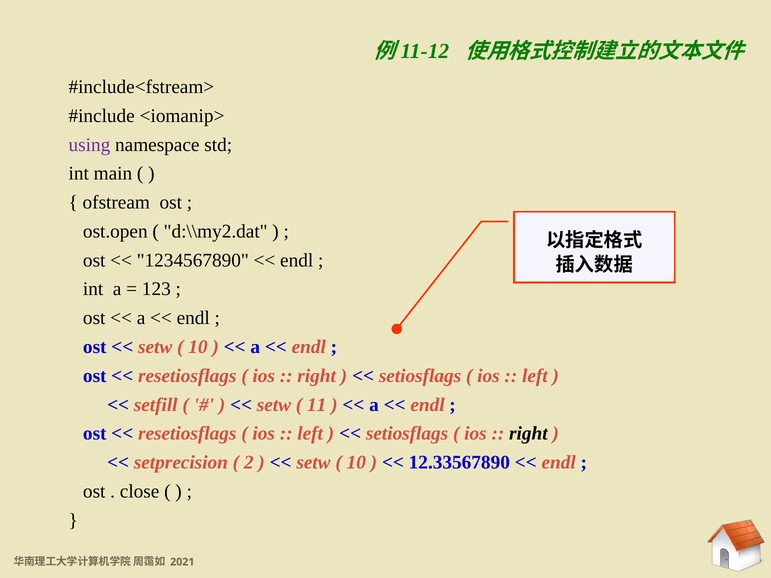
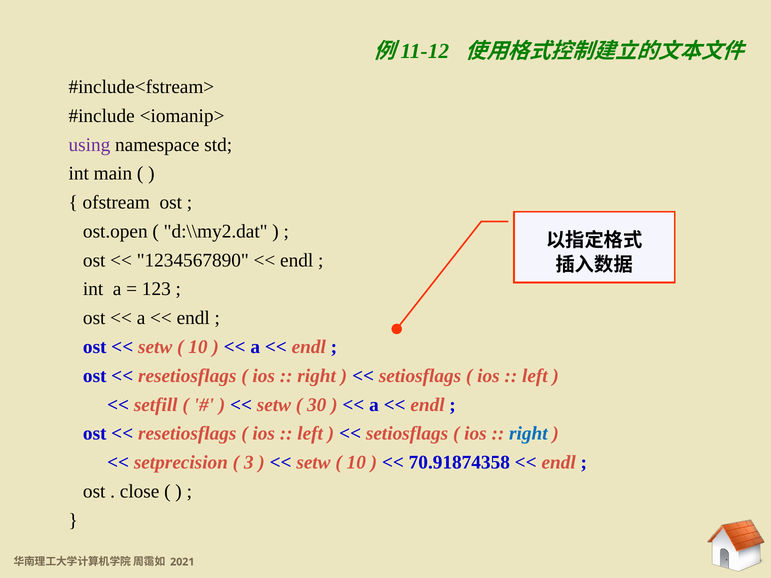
11: 11 -> 30 (317, 405)
right colour: black -> blue (528, 434)
2: 2 -> 3 (249, 463)
12.33567890: 12.33567890 -> 70.91874358 (459, 463)
